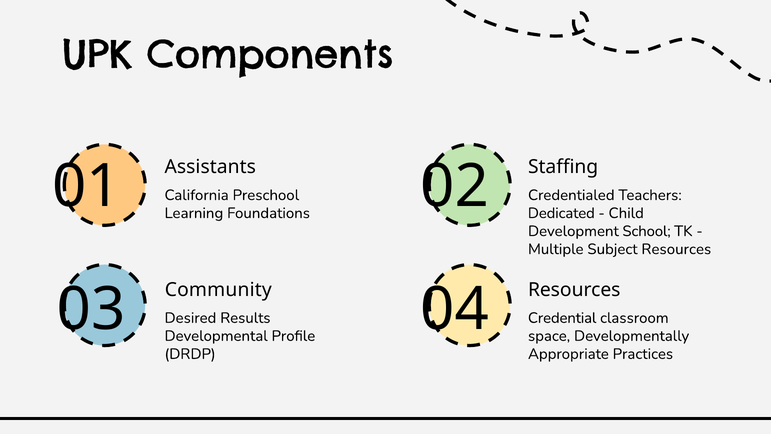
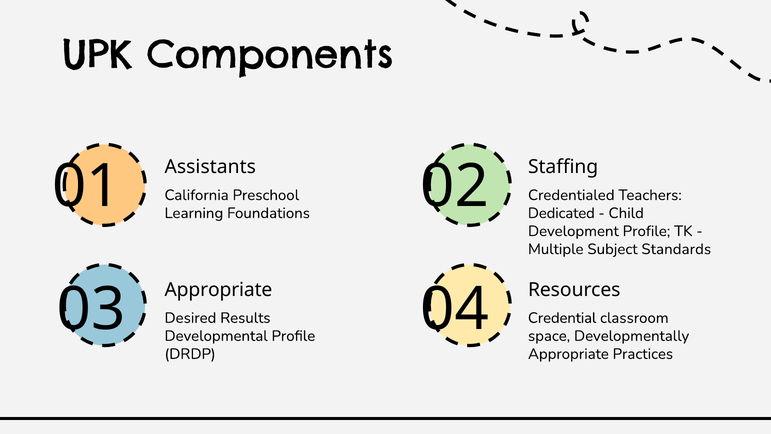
Development School: School -> Profile (646, 231)
Subject Resources: Resources -> Standards (676, 249)
Community: Community -> Appropriate (218, 290)
